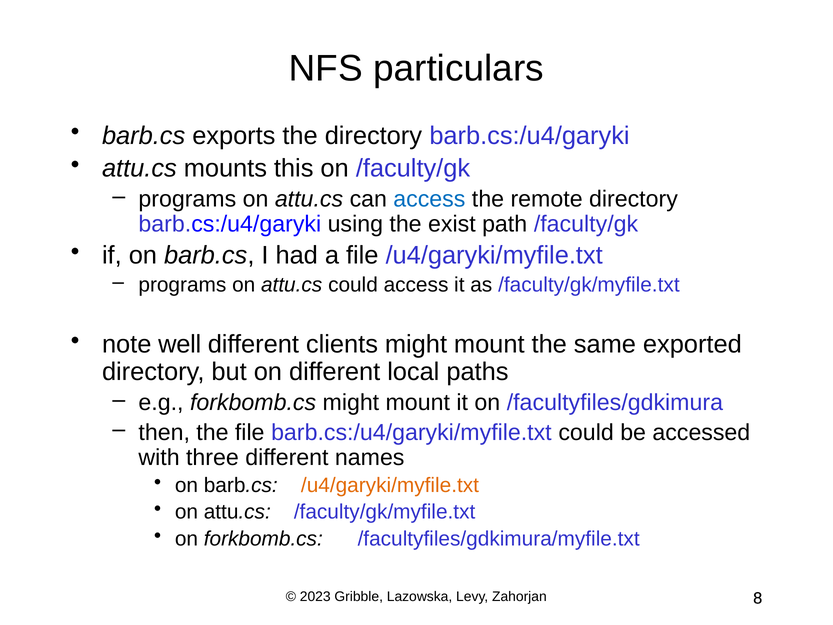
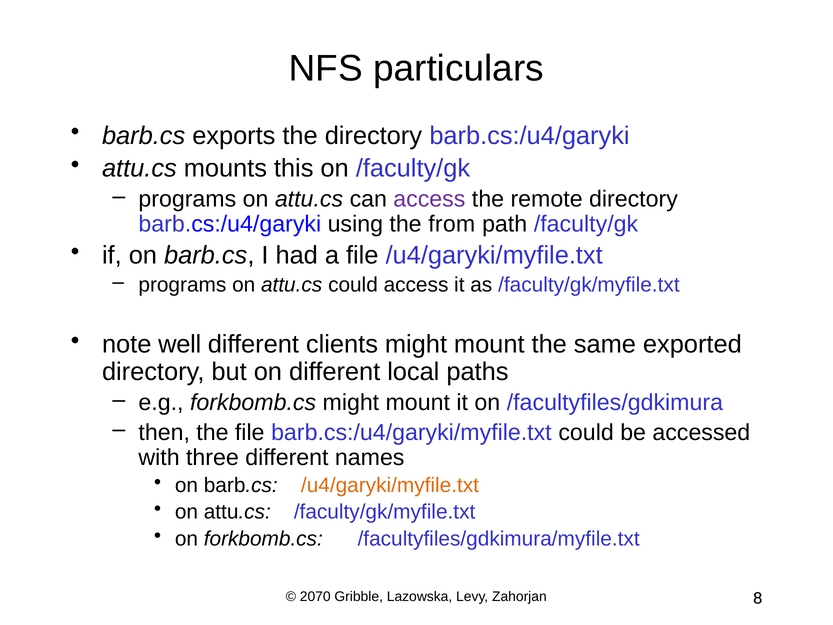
access colour: blue -> purple (429, 199)
exist: exist -> from (452, 224)
2023: 2023 -> 2070 (315, 597)
